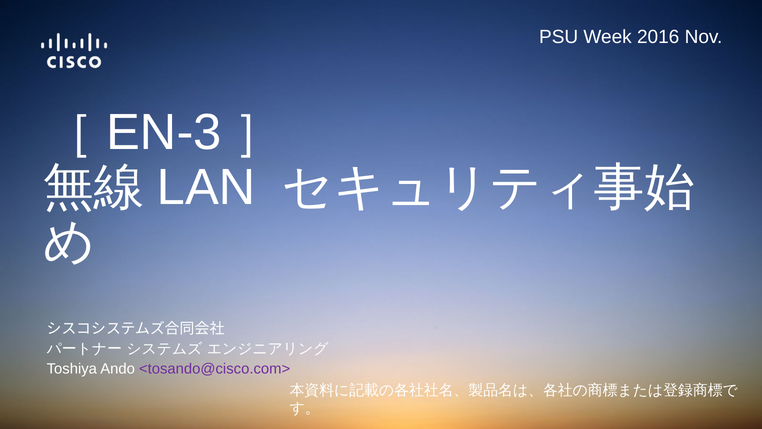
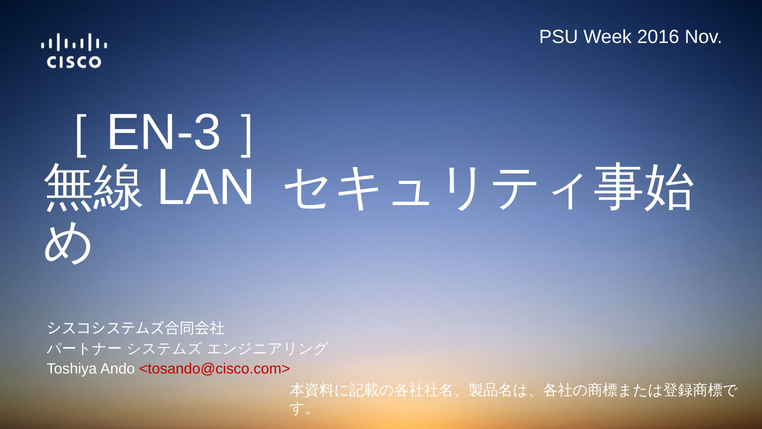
<tosando@cisco.com> colour: purple -> red (215, 369)
